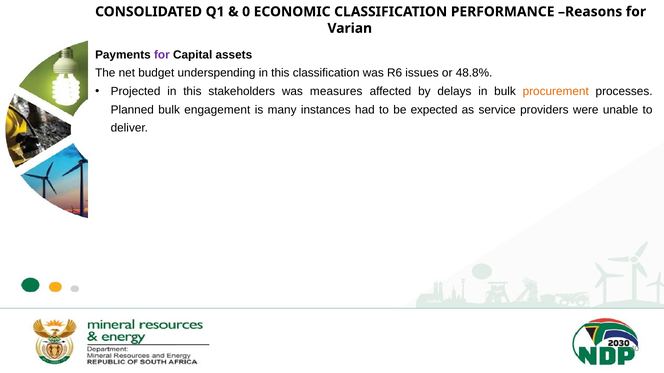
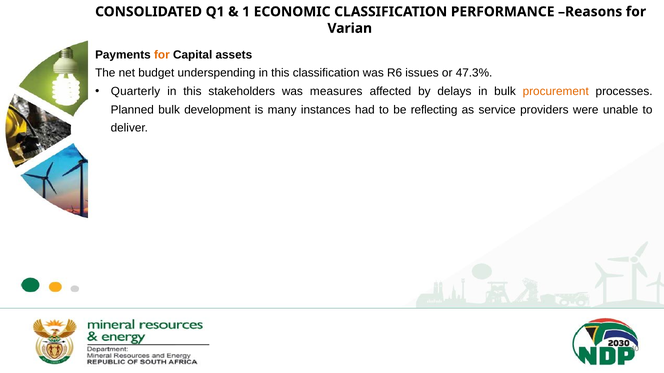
0: 0 -> 1 (246, 12)
for colour: purple -> orange (162, 55)
48.8%: 48.8% -> 47.3% (474, 73)
Projected: Projected -> Quarterly (136, 91)
engagement: engagement -> development (217, 110)
expected: expected -> reflecting (434, 110)
